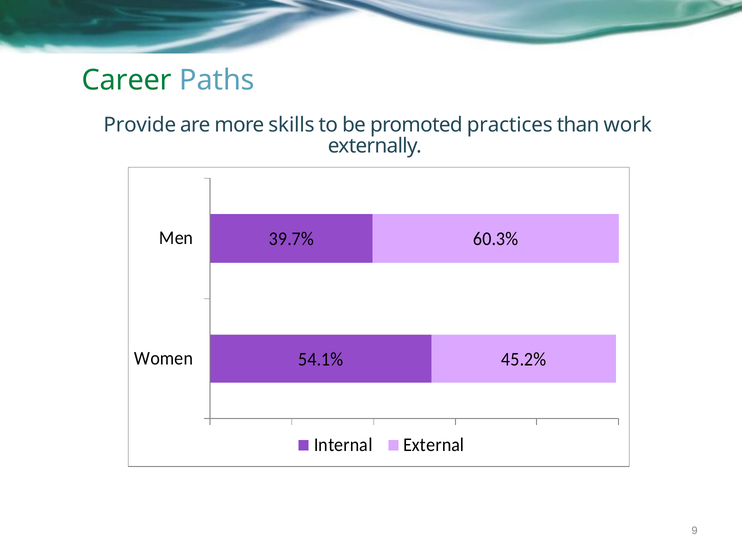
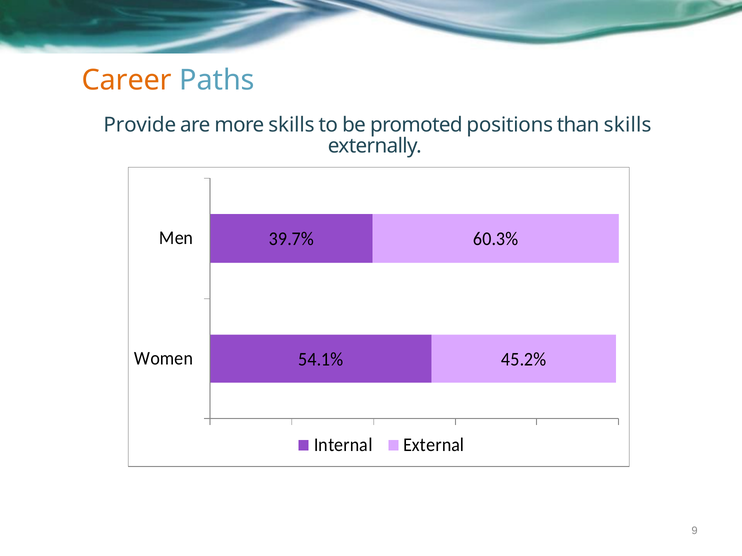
Career colour: green -> orange (127, 80)
practices: practices -> positions (510, 125)
than work: work -> skills (628, 125)
